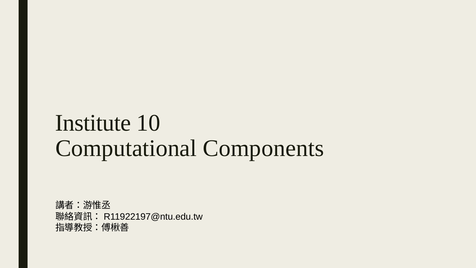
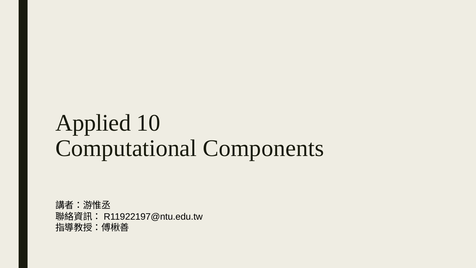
Institute: Institute -> Applied (93, 123)
